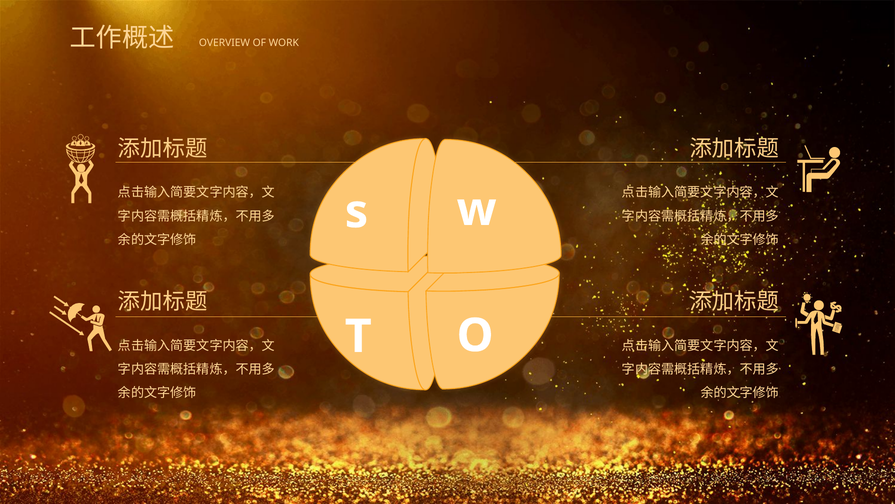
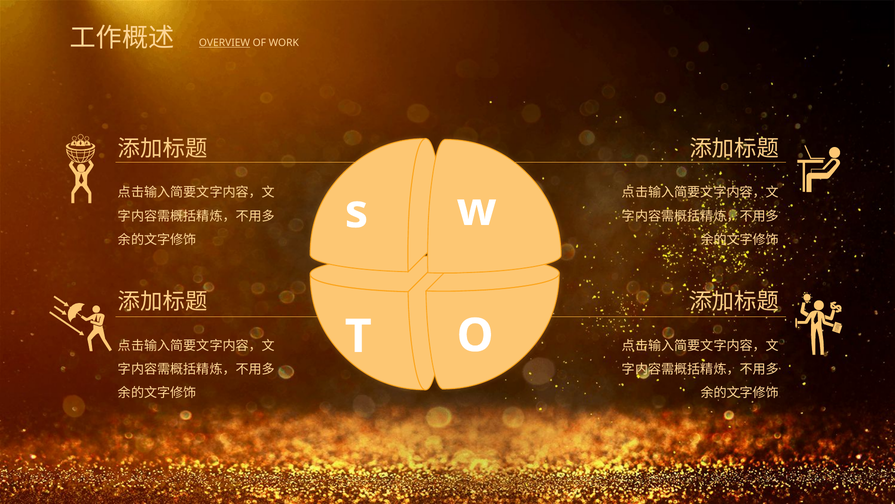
OVERVIEW underline: none -> present (224, 43)
